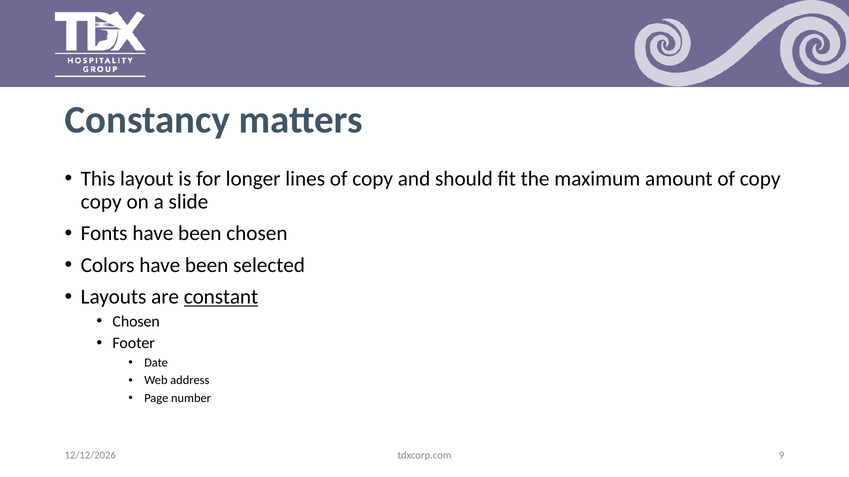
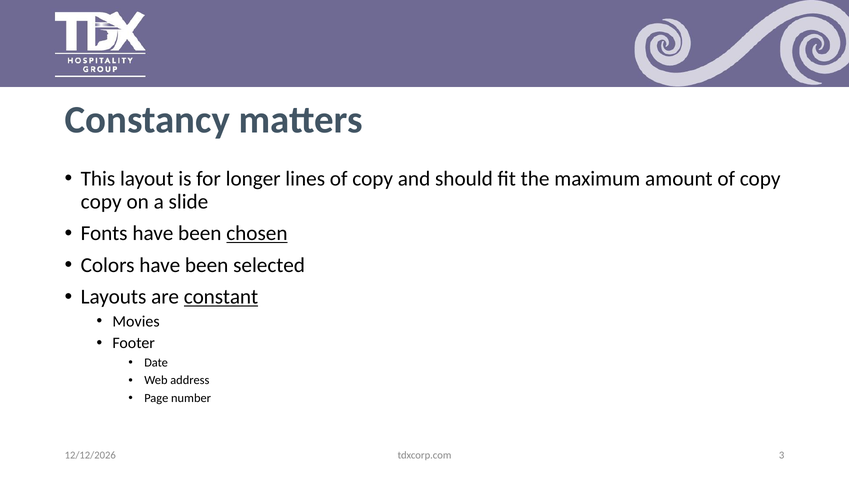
chosen underline: none -> present (257, 234)
Chosen: Chosen -> Movies (136, 322)
9: 9 -> 3 (782, 456)
